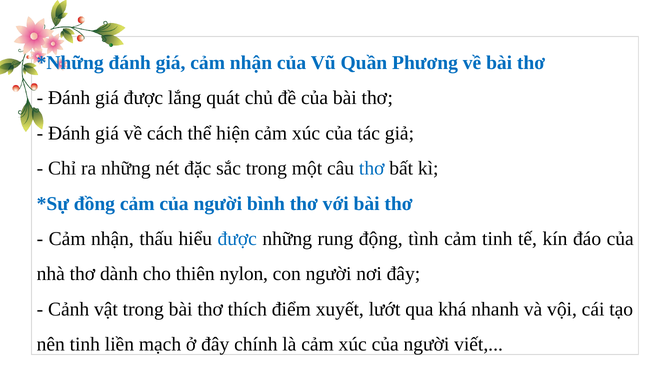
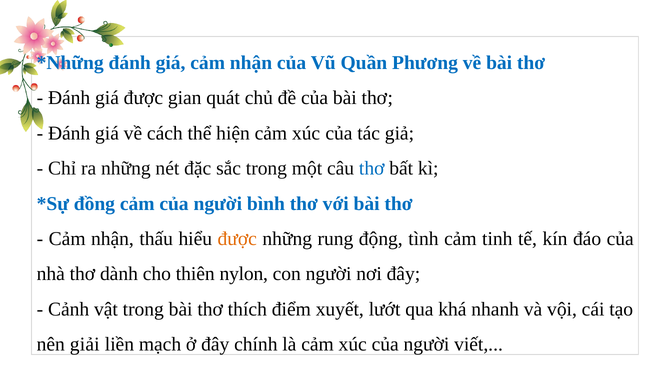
lắng: lắng -> gian (185, 98)
được colour: blue -> orange (237, 239)
nên tinh: tinh -> giải (85, 344)
